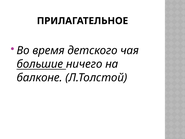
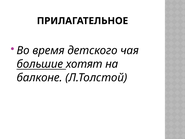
ничего: ничего -> хотят (84, 64)
